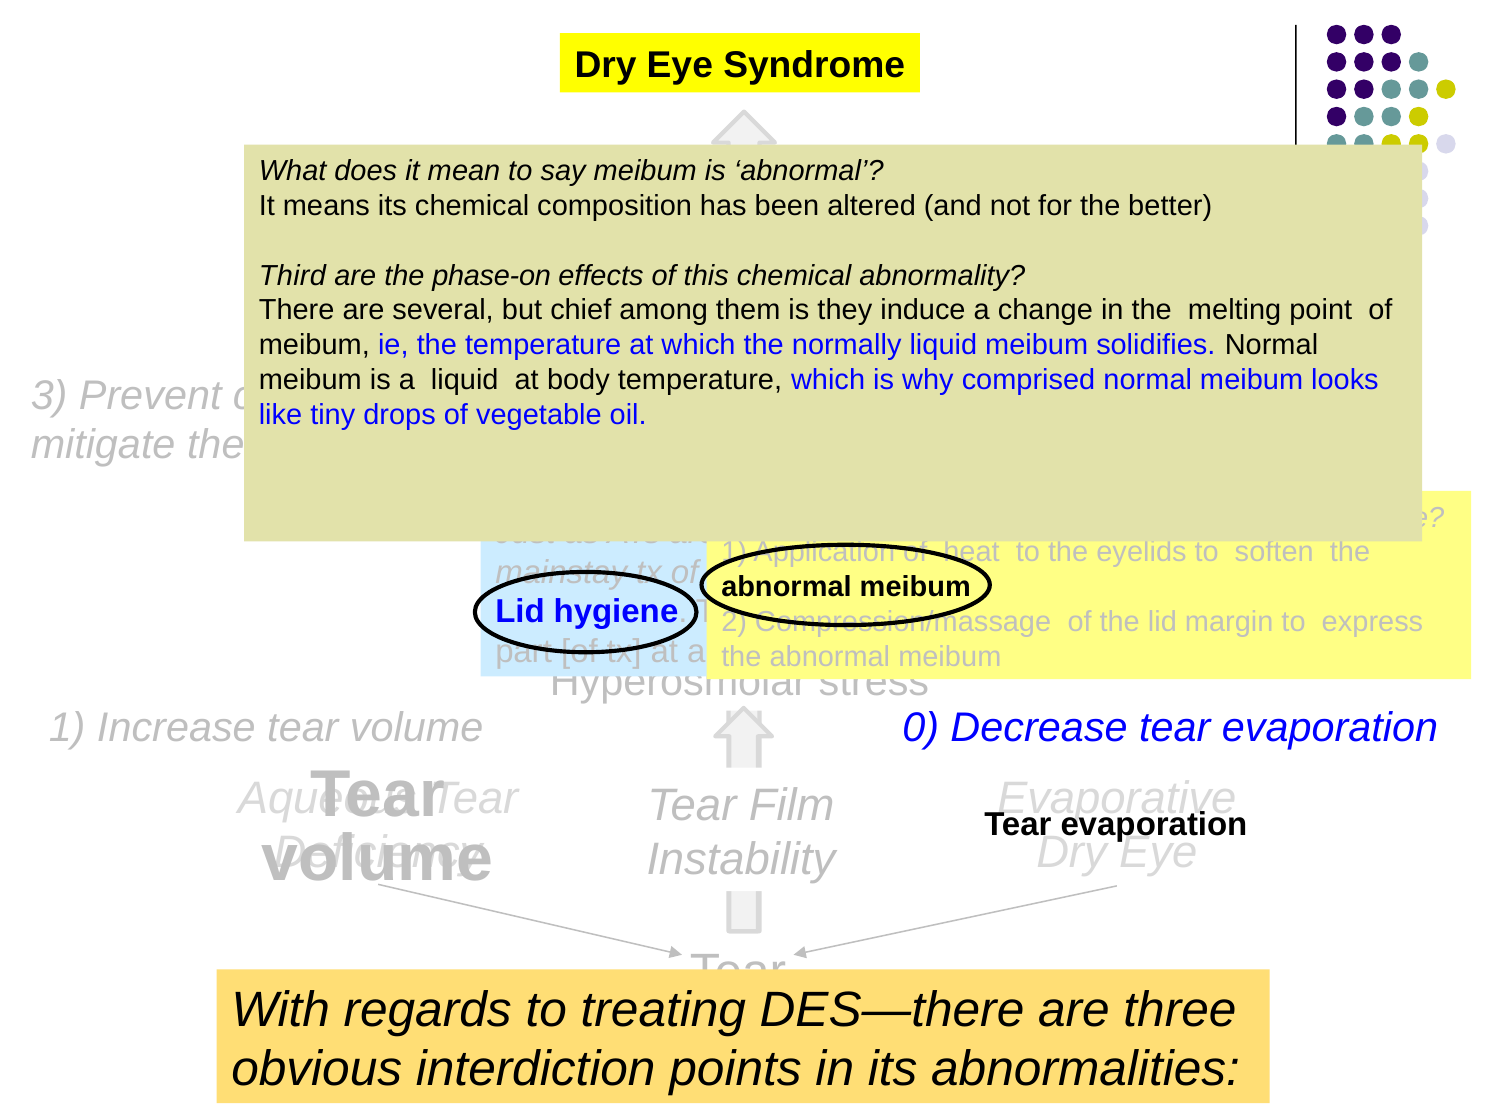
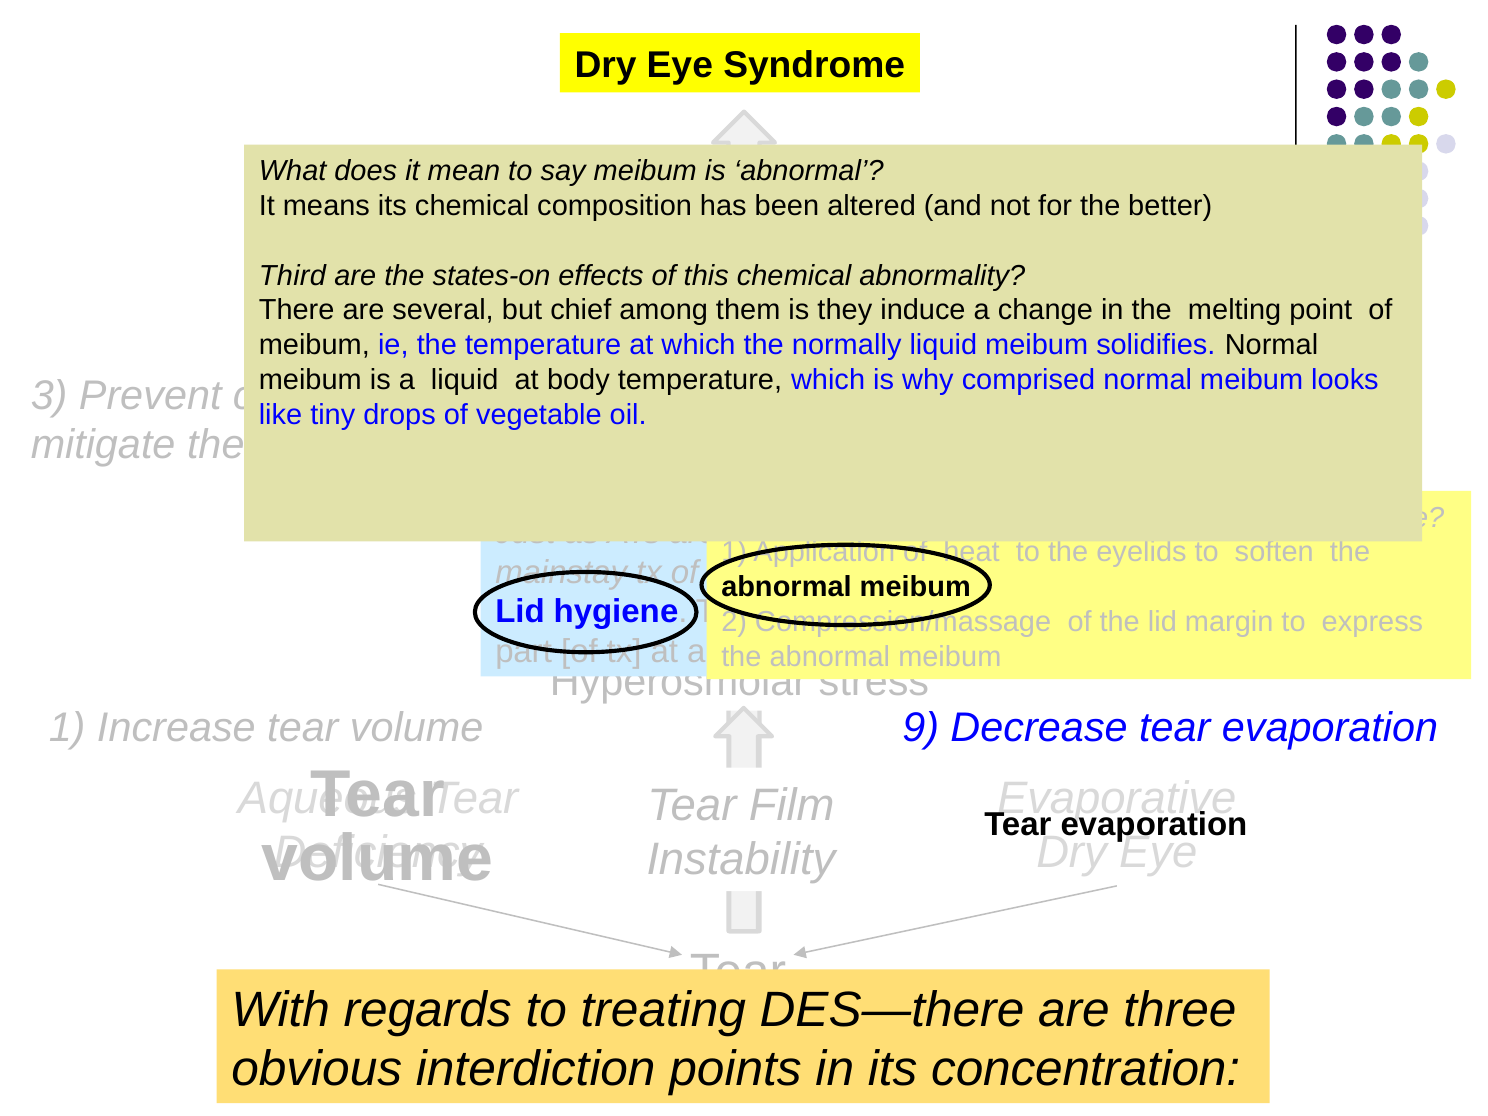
phase-on: phase-on -> states-on (492, 276)
0: 0 -> 9 (921, 728)
abnormalities: abnormalities -> concentration (1086, 1070)
